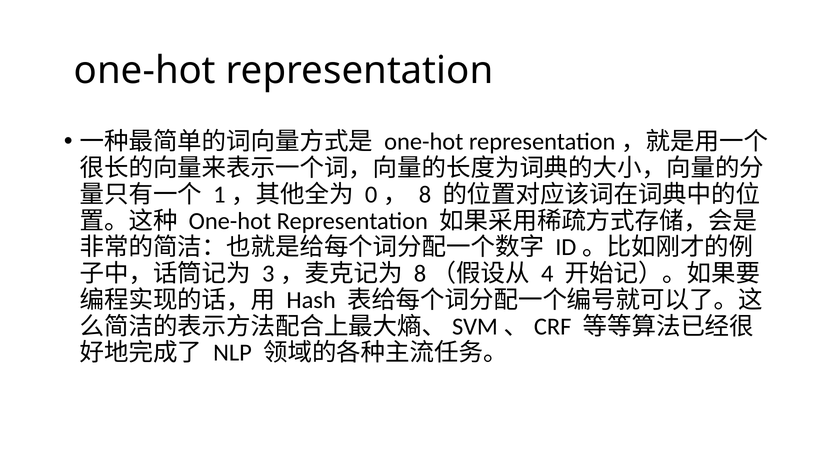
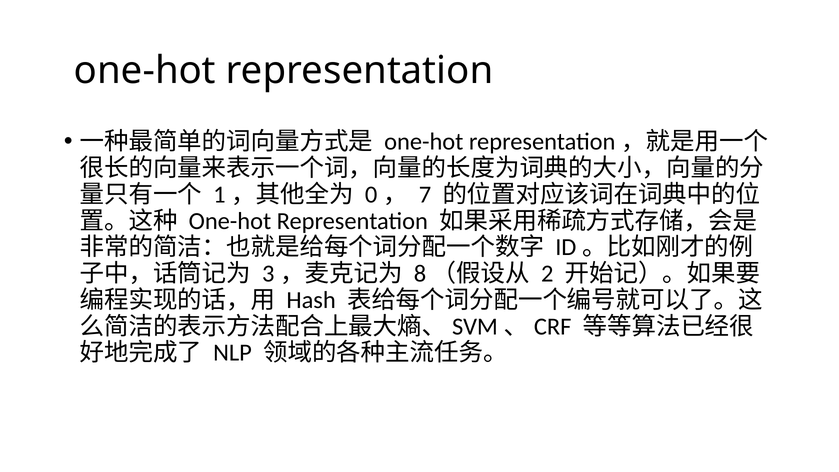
8: 8 -> 7 (425, 195)
4: 4 -> 2 (547, 274)
